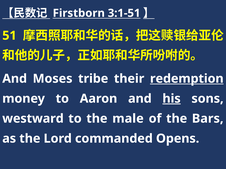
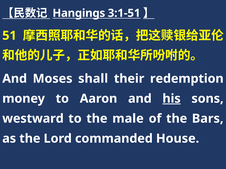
Firstborn: Firstborn -> Hangings (79, 13)
tribe: tribe -> shall (93, 79)
redemption underline: present -> none (187, 79)
Opens: Opens -> House (178, 139)
